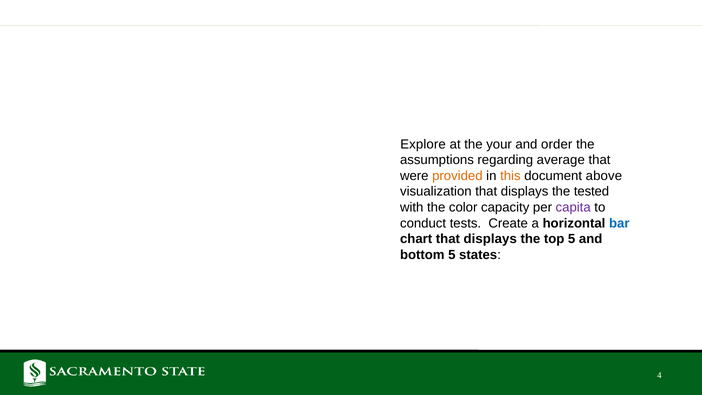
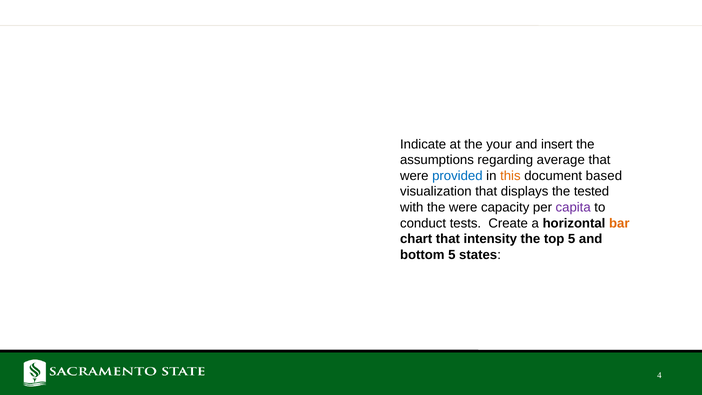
Explore: Explore -> Indicate (423, 144)
order: order -> insert (557, 144)
provided colour: orange -> blue (457, 176)
above: above -> based (604, 176)
the color: color -> were (463, 207)
bar colour: blue -> orange (619, 223)
chart that displays: displays -> intensity (490, 239)
